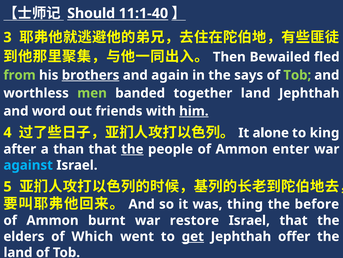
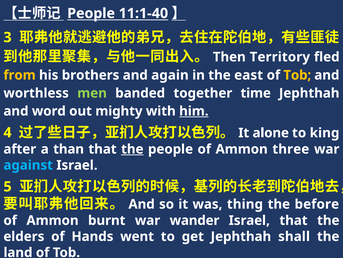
Should: Should -> People (91, 13)
Bewailed: Bewailed -> Territory (280, 57)
from colour: light green -> yellow (20, 75)
brothers underline: present -> none (91, 75)
says: says -> east (249, 75)
Tob colour: light green -> yellow (297, 75)
together land: land -> time (256, 93)
friends: friends -> mighty (119, 111)
enter: enter -> three (291, 149)
restore: restore -> wander (195, 220)
Which: Which -> Hands (92, 236)
get underline: present -> none (193, 236)
offer: offer -> shall (294, 236)
